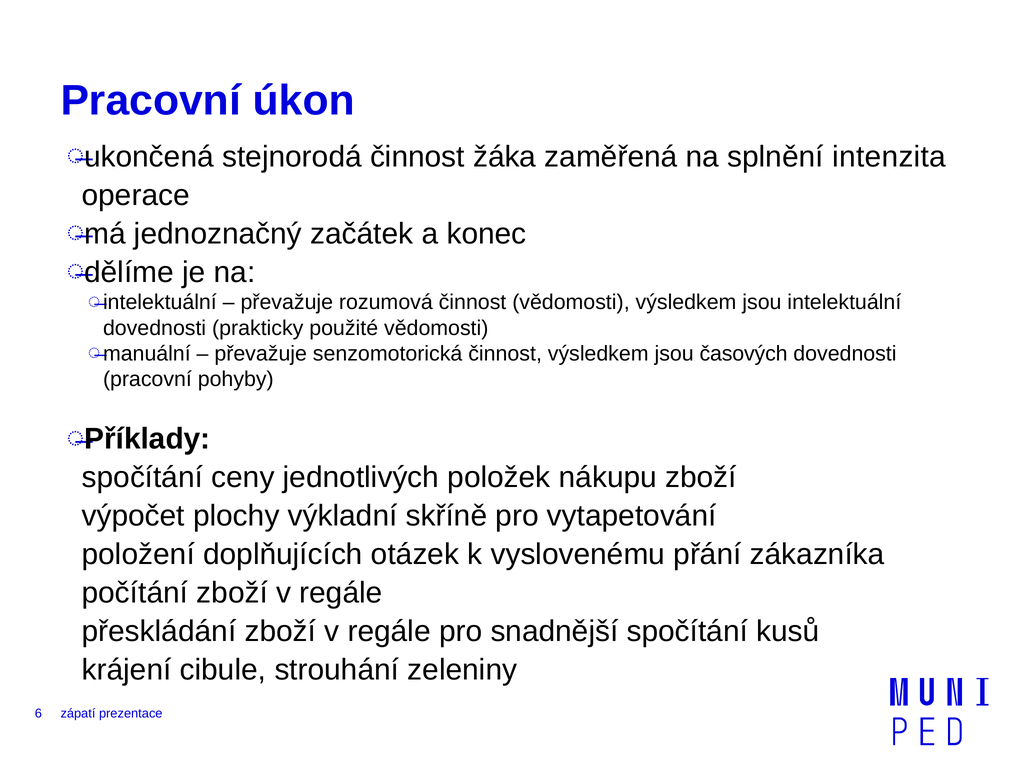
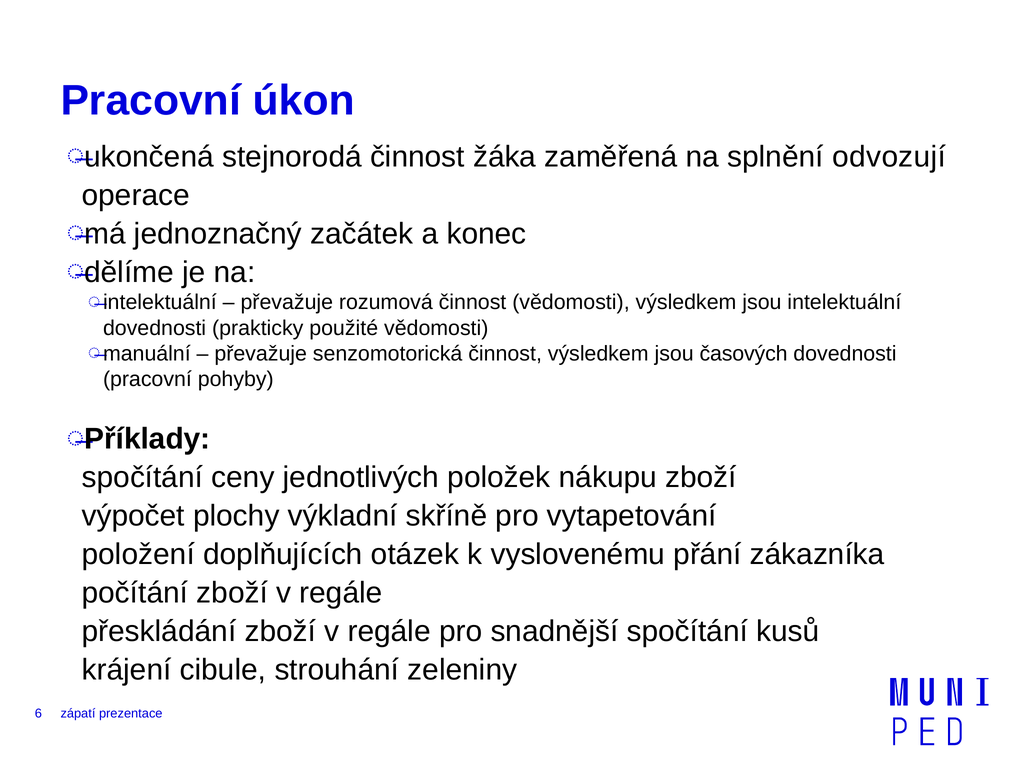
intenzita: intenzita -> odvozují (889, 157)
